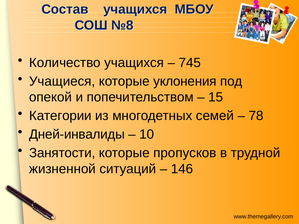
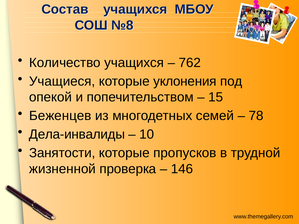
745: 745 -> 762 (190, 63)
Категории: Категории -> Беженцев (60, 116)
Дней-инвалиды: Дней-инвалиды -> Дела-инвалиды (77, 135)
ситуаций: ситуаций -> проверка (128, 169)
